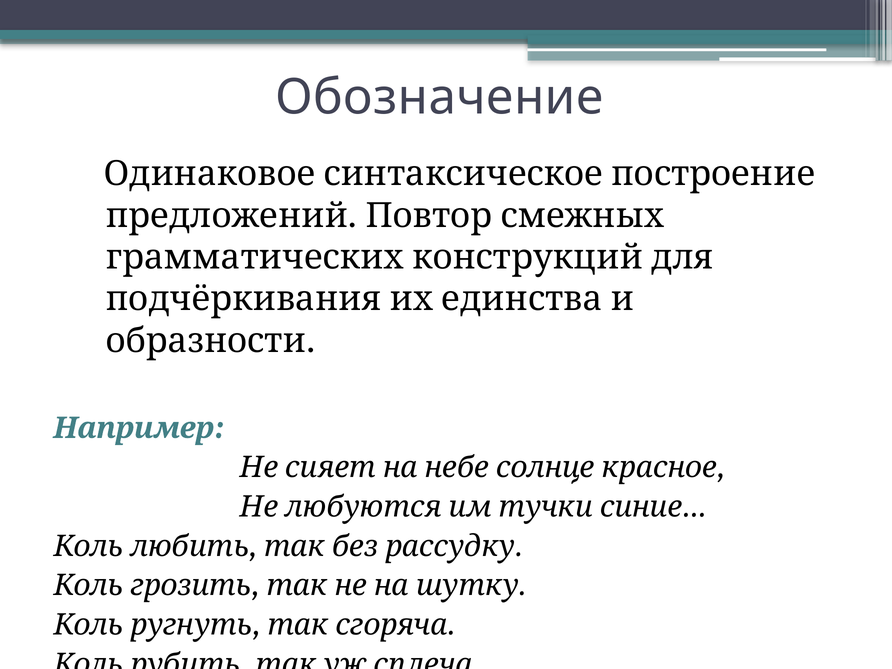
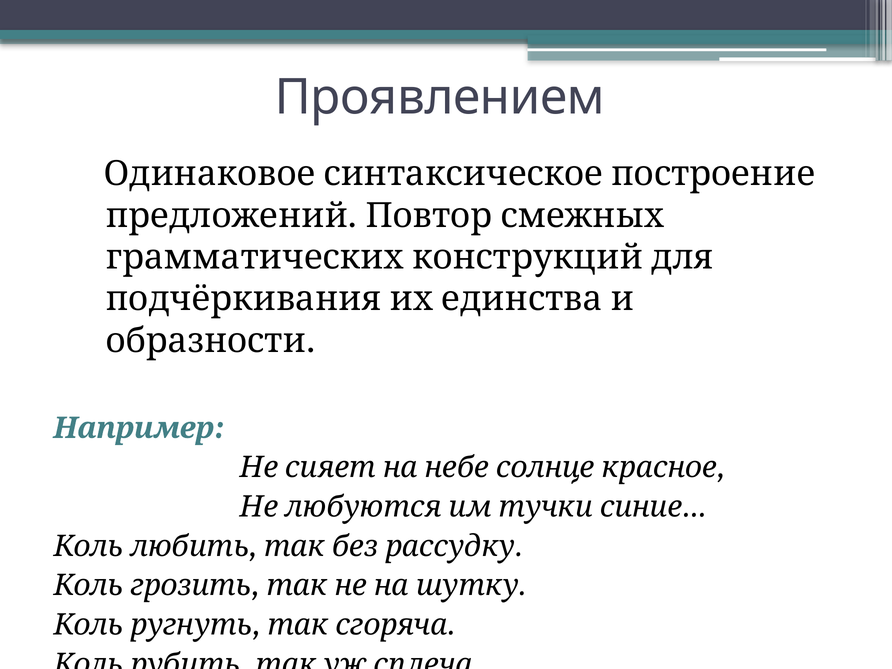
Обозначение: Обозначение -> Проявлением (440, 98)
